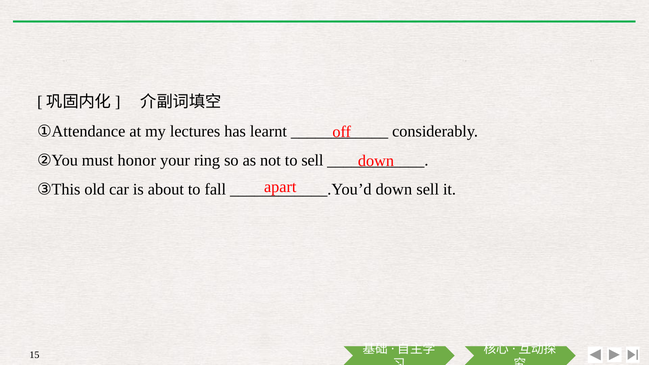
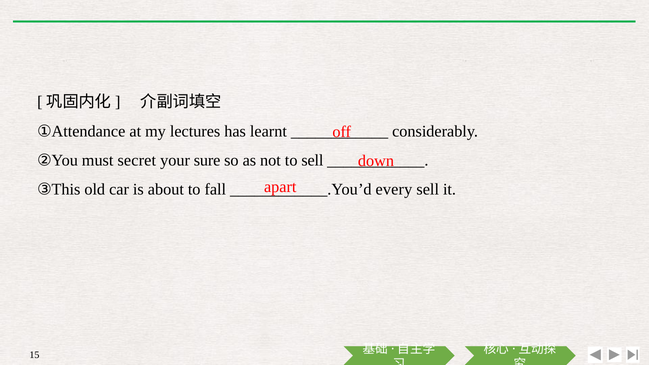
honor: honor -> secret (137, 160)
ring: ring -> sure (207, 160)
down: down -> every (394, 190)
